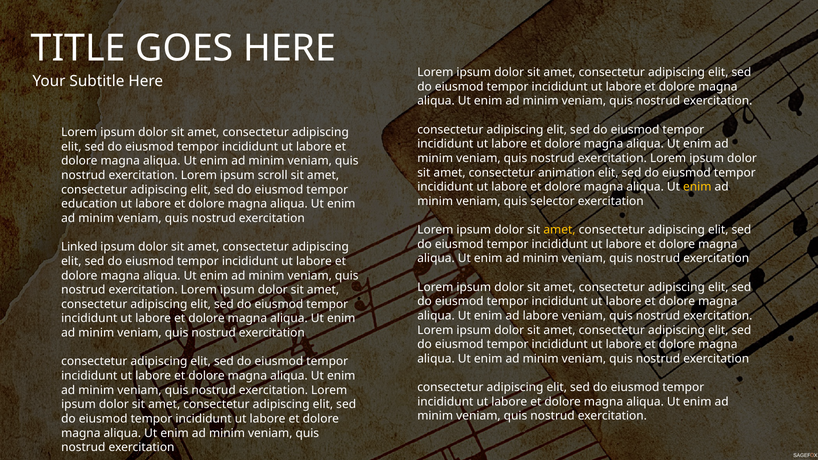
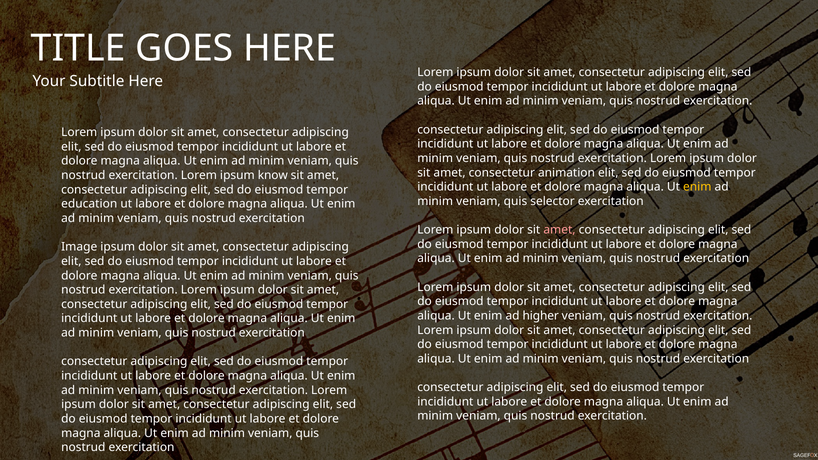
scroll: scroll -> know (273, 175)
amet colour: yellow -> pink (559, 230)
Linked: Linked -> Image (79, 247)
ad labore: labore -> higher (541, 316)
